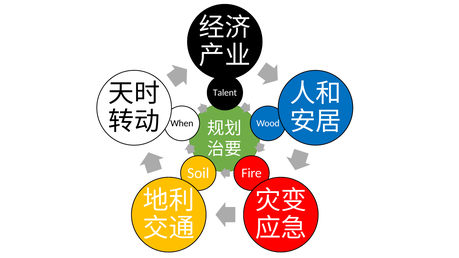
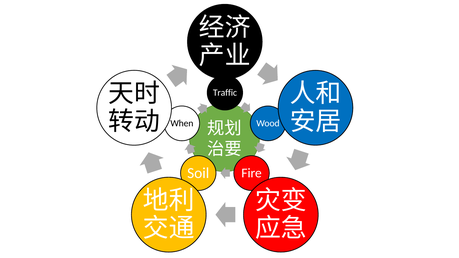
Talent: Talent -> Traffic (225, 93)
